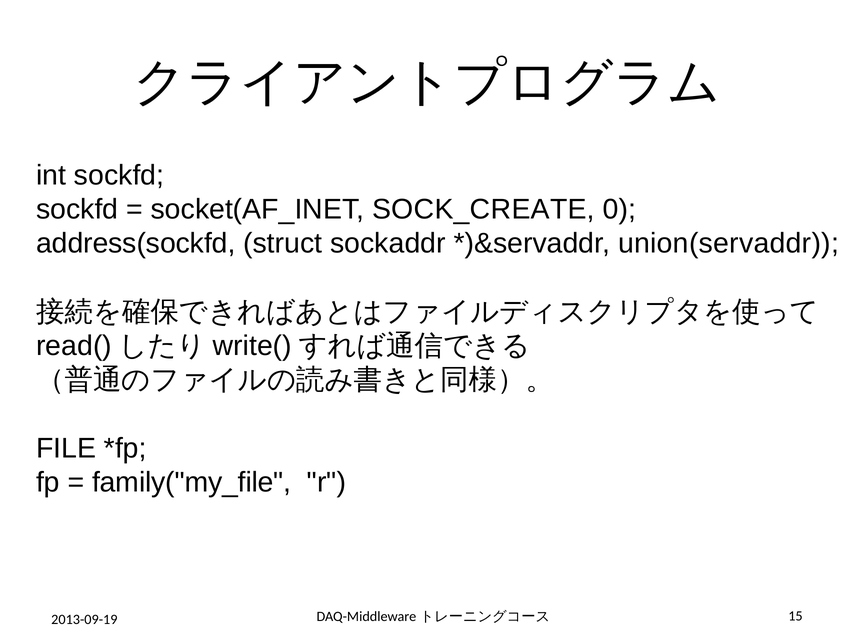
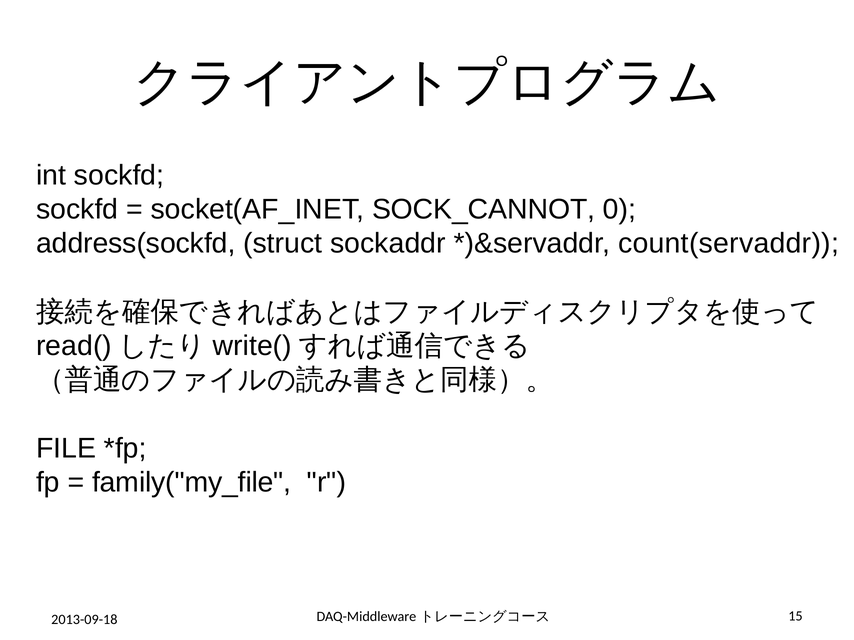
SOCK_CREATE: SOCK_CREATE -> SOCK_CANNOT (484, 210)
union(servaddr: union(servaddr -> count(servaddr (729, 244)
2013-09-19: 2013-09-19 -> 2013-09-18 (84, 620)
